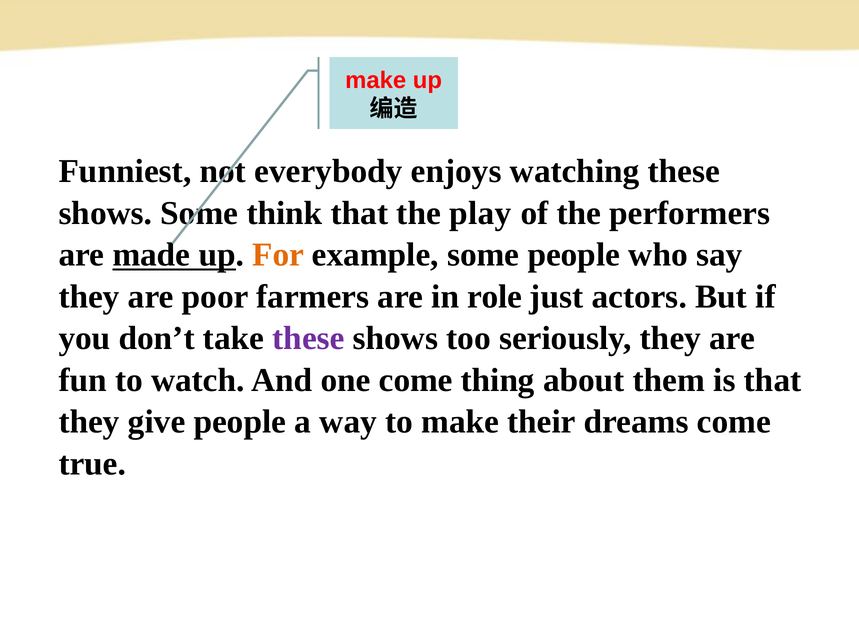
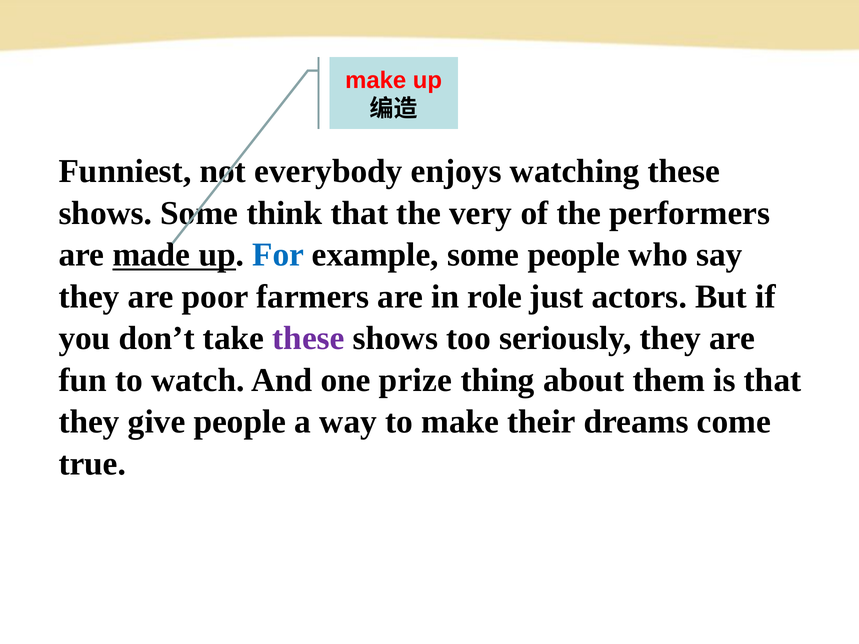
play: play -> very (481, 213)
For colour: orange -> blue (278, 255)
one come: come -> prize (415, 380)
